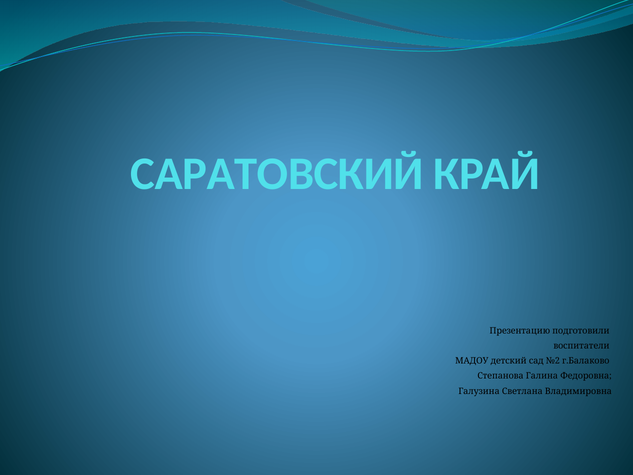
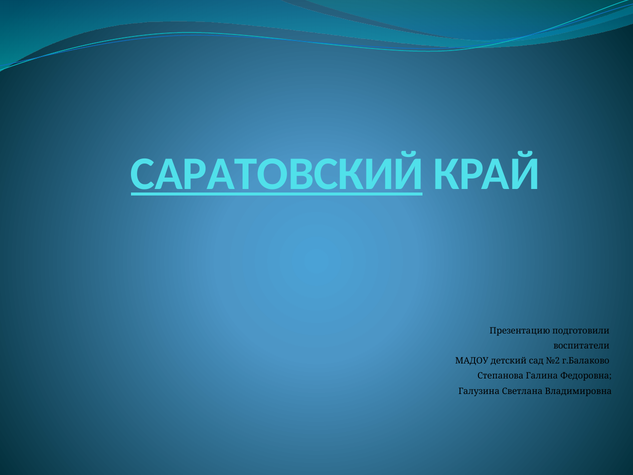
САРАТОВСКИЙ underline: none -> present (277, 174)
